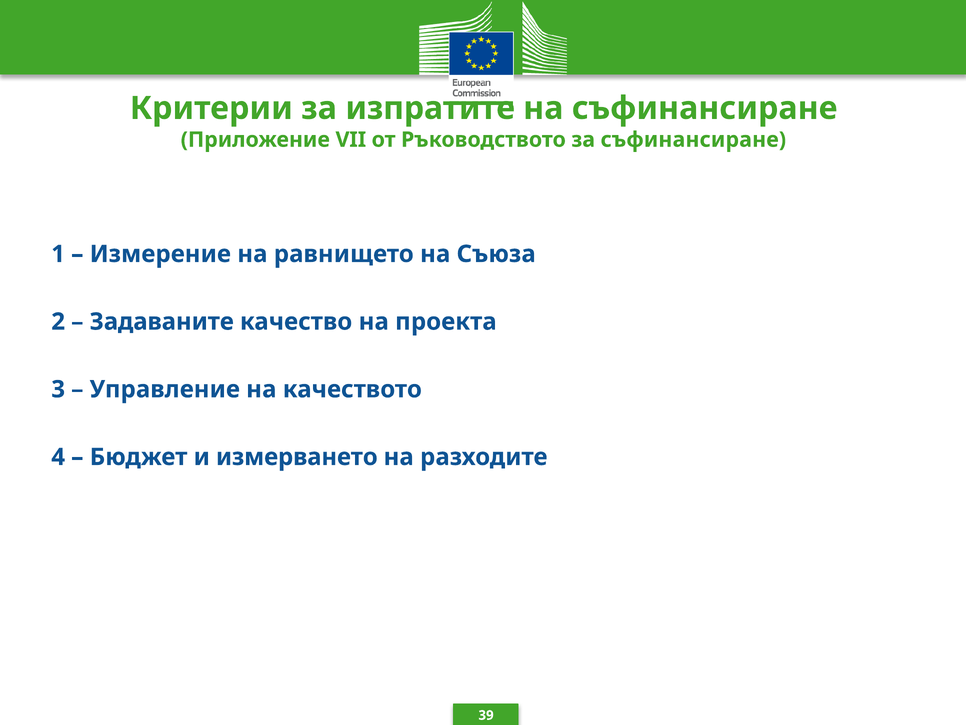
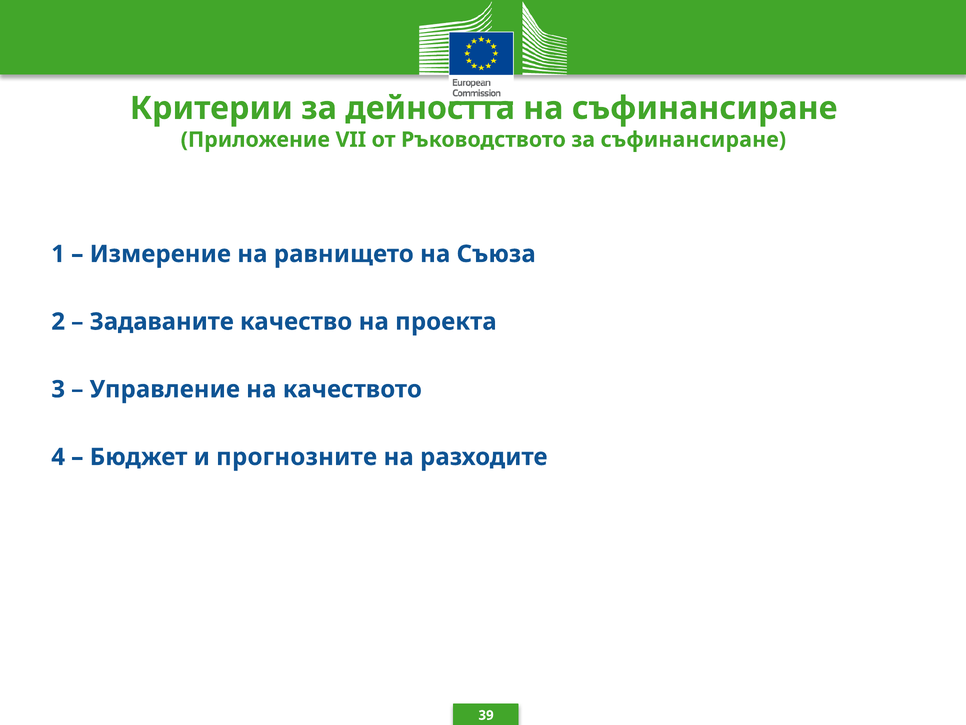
изпратите: изпратите -> дейността (430, 108)
измерването: измерването -> прогнозните (297, 457)
